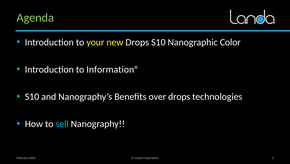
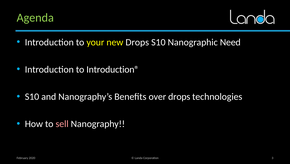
Color: Color -> Need (230, 42)
Information®: Information® -> Introduction® (113, 69)
sell colour: light blue -> pink (62, 124)
